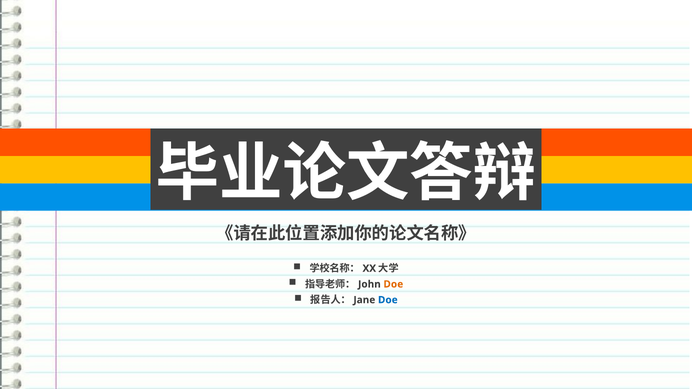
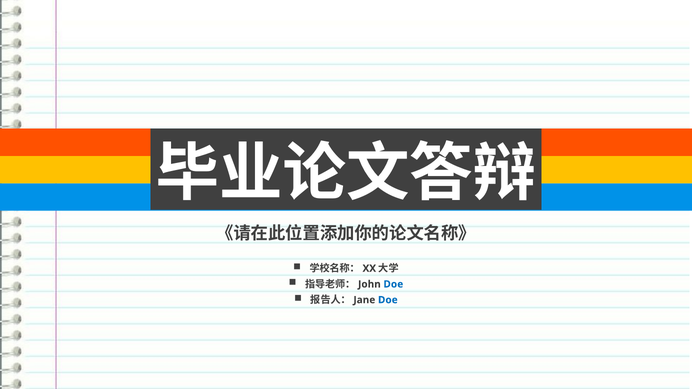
Doe colour: orange -> blue (393, 284)
